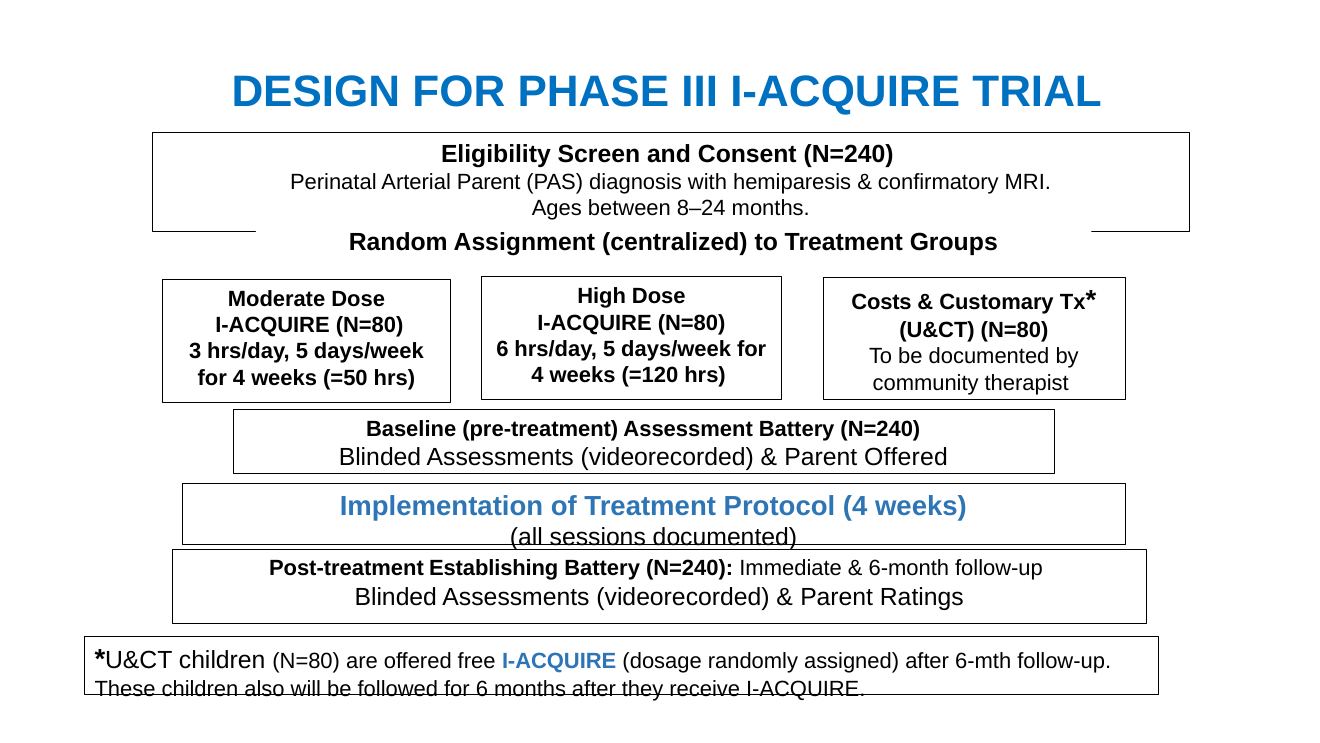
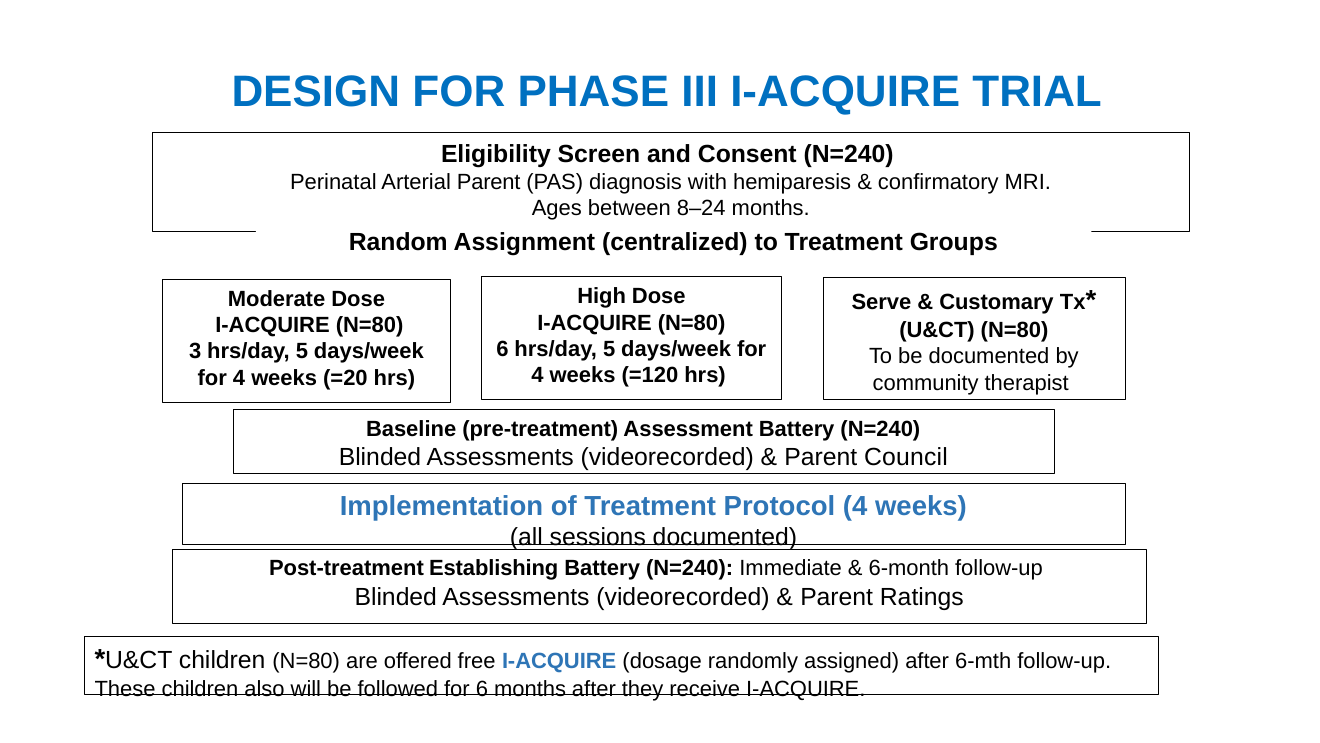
Costs: Costs -> Serve (881, 303)
=50: =50 -> =20 (345, 378)
Parent Offered: Offered -> Council (906, 457)
